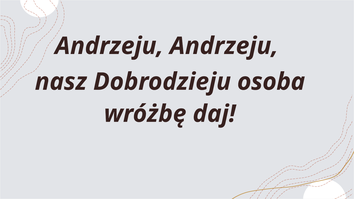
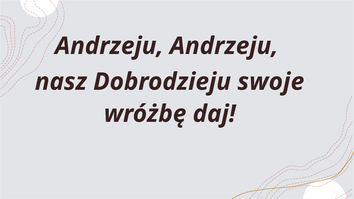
osoba: osoba -> swoje (271, 82)
